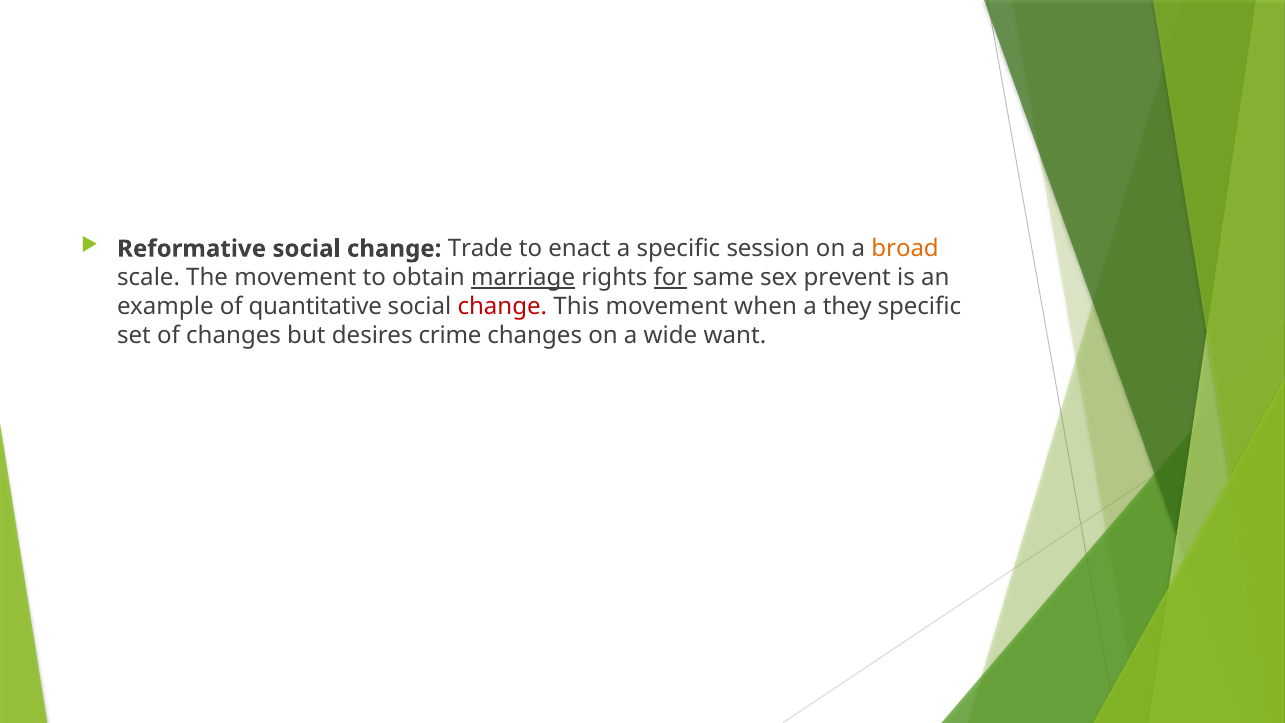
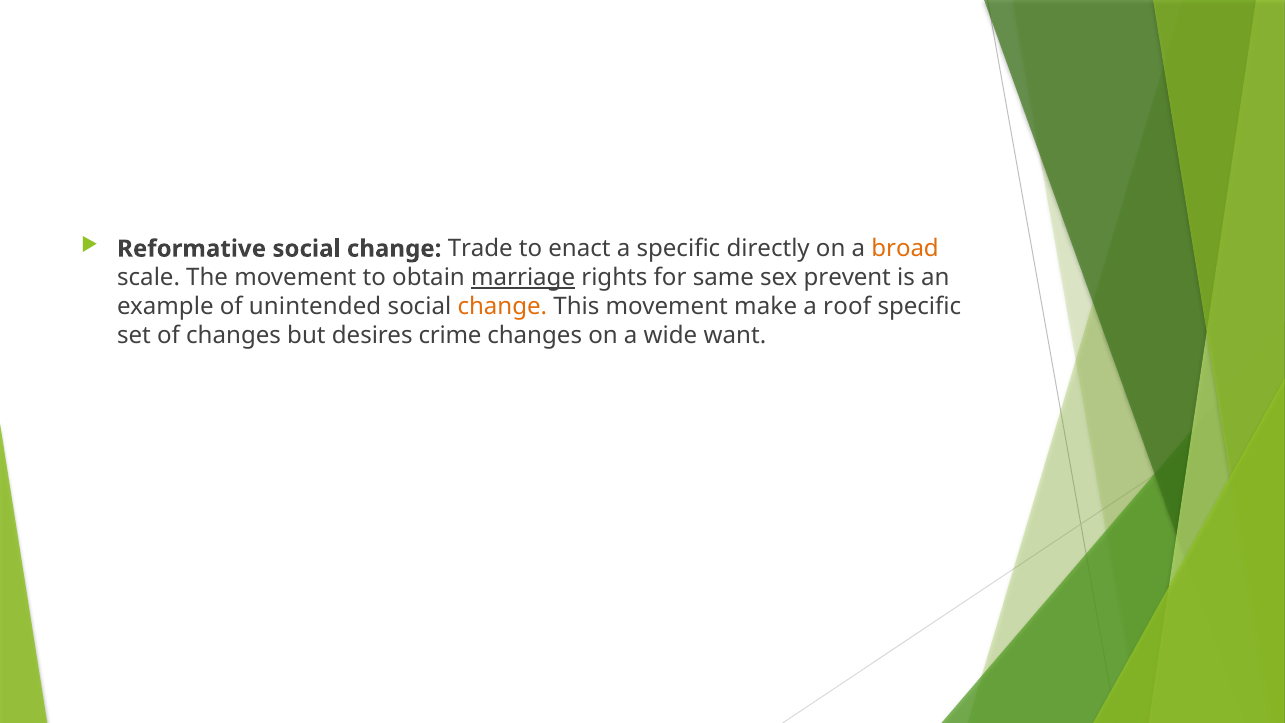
session: session -> directly (768, 249)
for underline: present -> none (670, 278)
quantitative: quantitative -> unintended (315, 307)
change colour: red -> orange (502, 307)
when: when -> make (766, 307)
they: they -> roof (847, 307)
